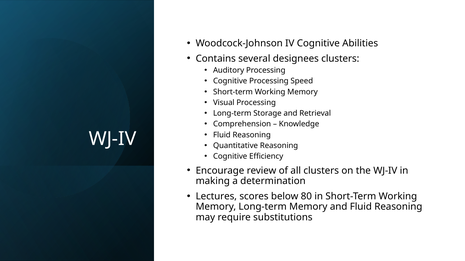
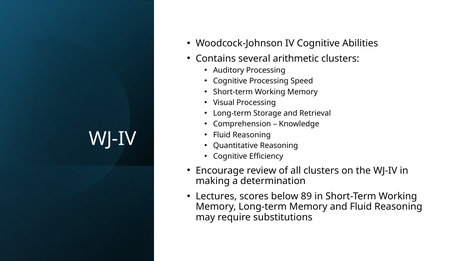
designees: designees -> arithmetic (296, 59)
80: 80 -> 89 (306, 197)
